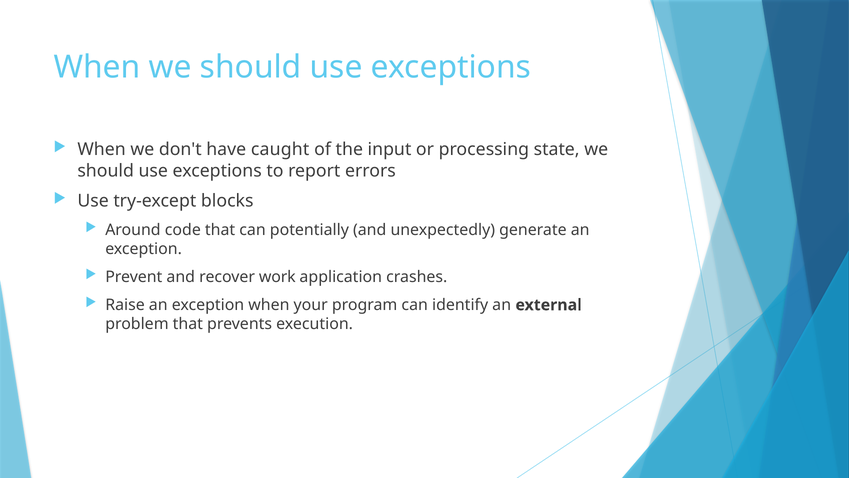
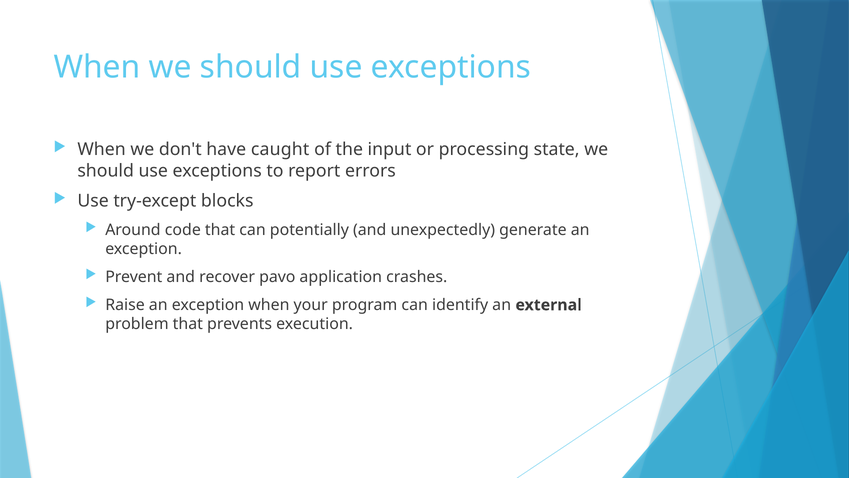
work: work -> pavo (277, 277)
